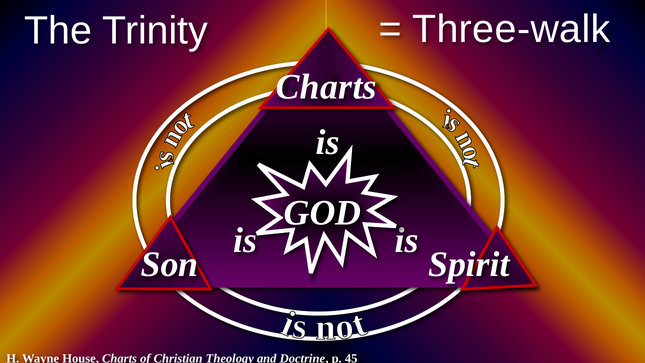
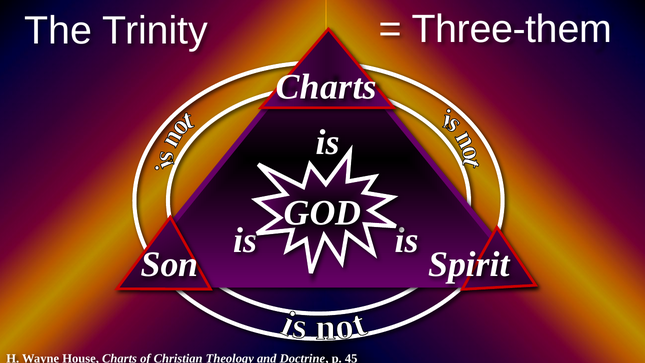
Three-walk: Three-walk -> Three-them (512, 29)
